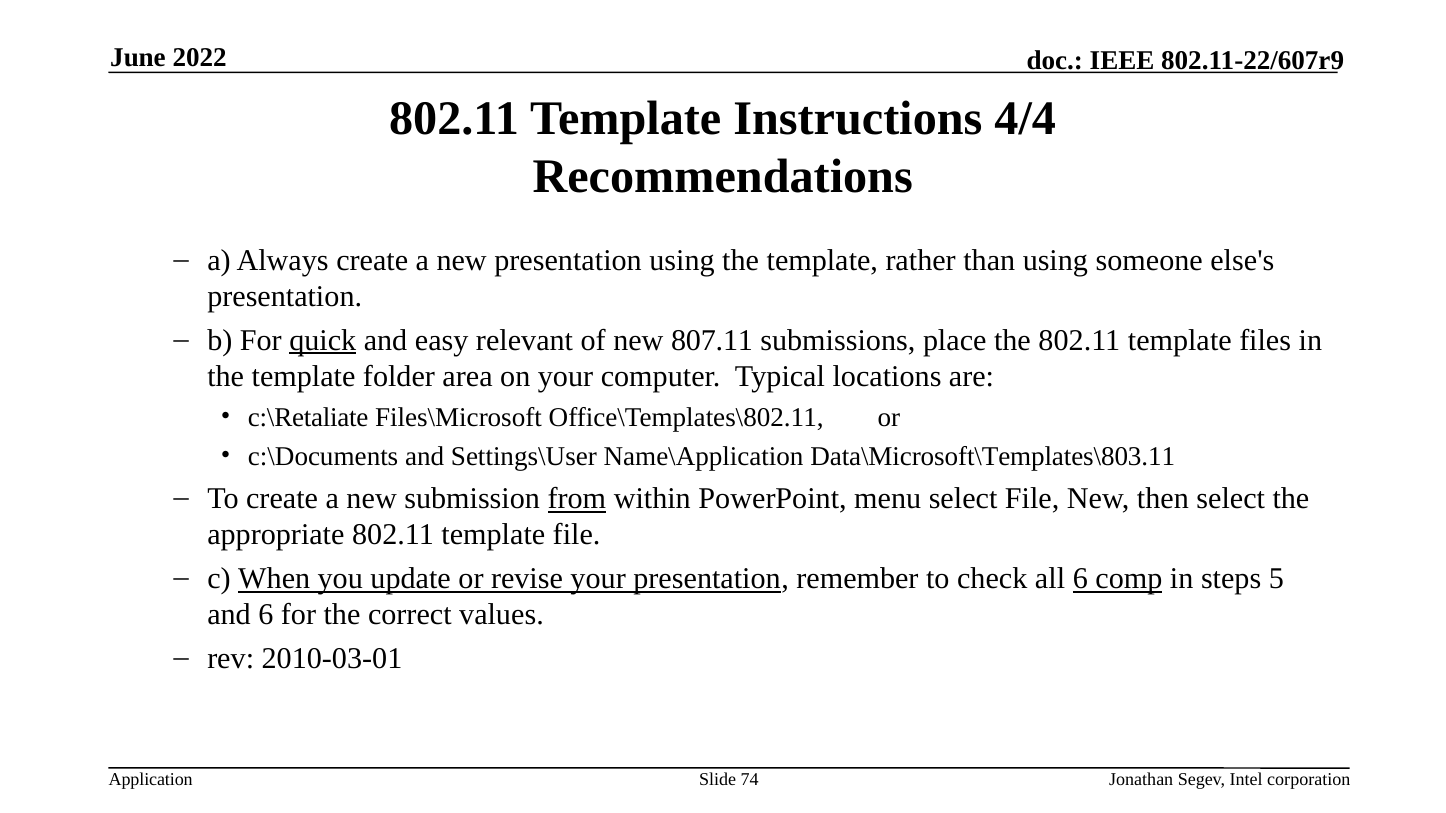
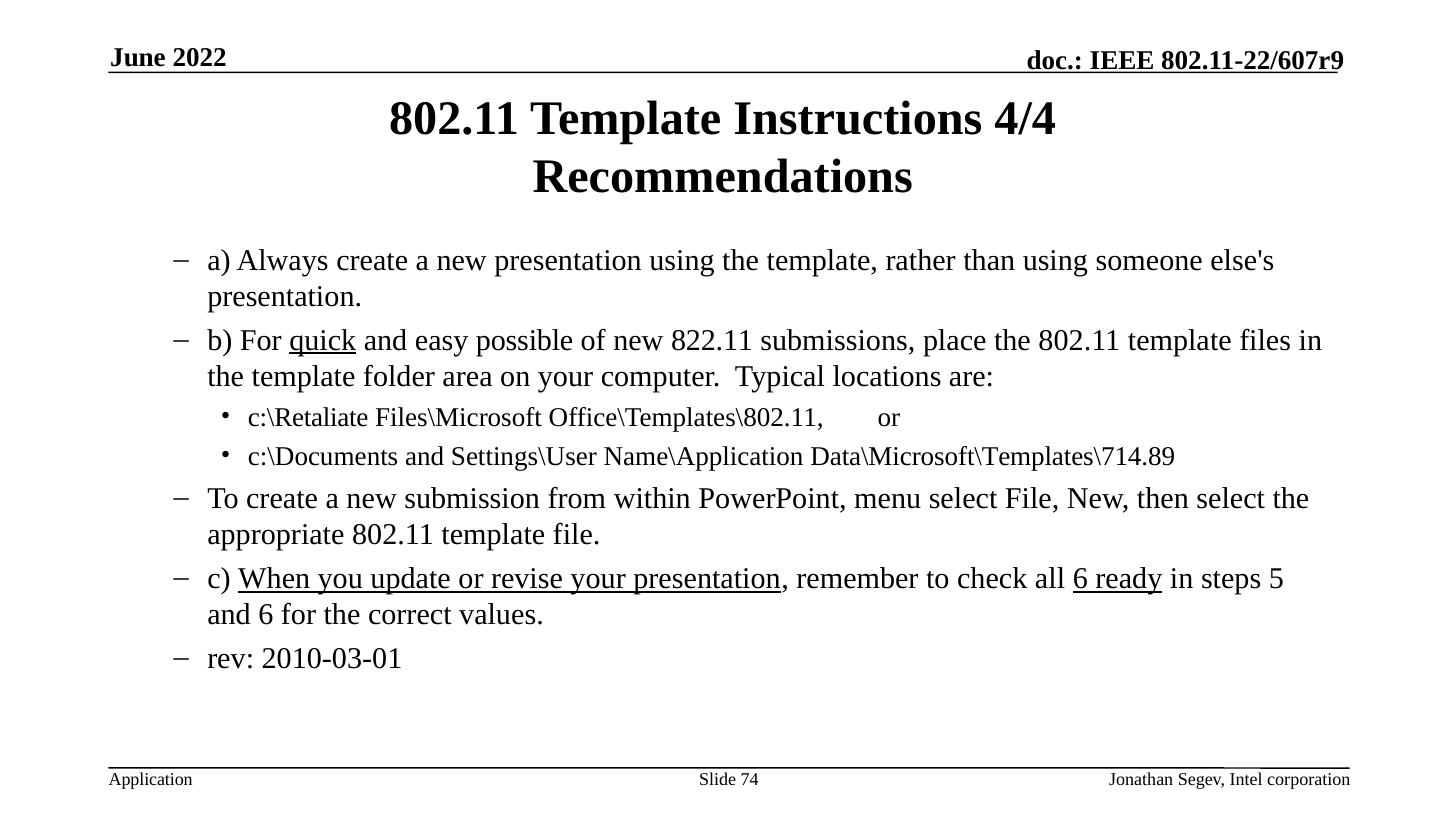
relevant: relevant -> possible (525, 340)
807.11: 807.11 -> 822.11 (712, 340)
Data\Microsoft\Templates\803.11: Data\Microsoft\Templates\803.11 -> Data\Microsoft\Templates\714.89 (993, 457)
from underline: present -> none (577, 499)
comp: comp -> ready (1129, 579)
